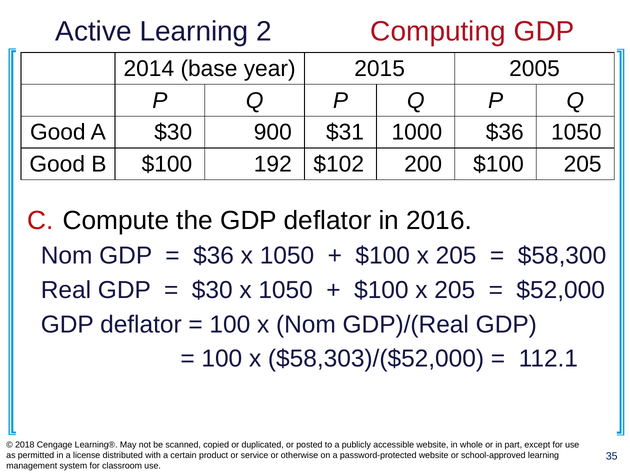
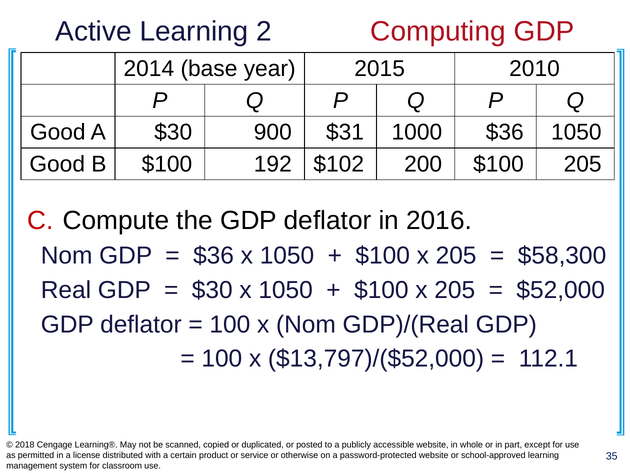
2005: 2005 -> 2010 (535, 69)
$58,303)/($52,000: $58,303)/($52,000 -> $13,797)/($52,000 (376, 358)
